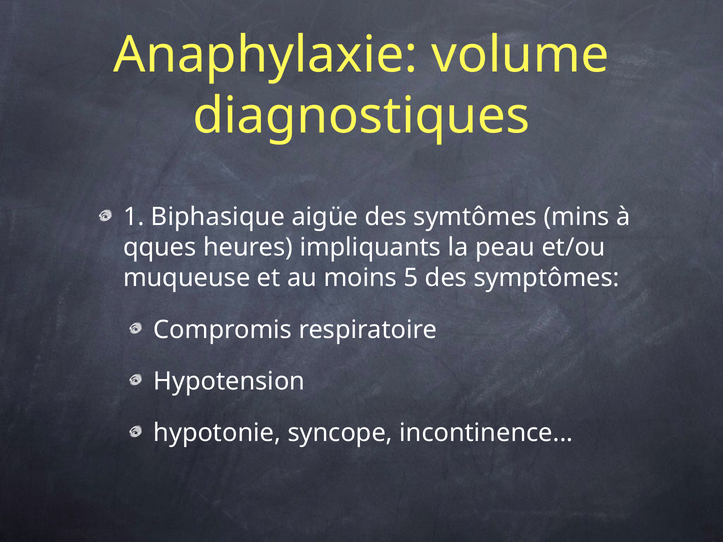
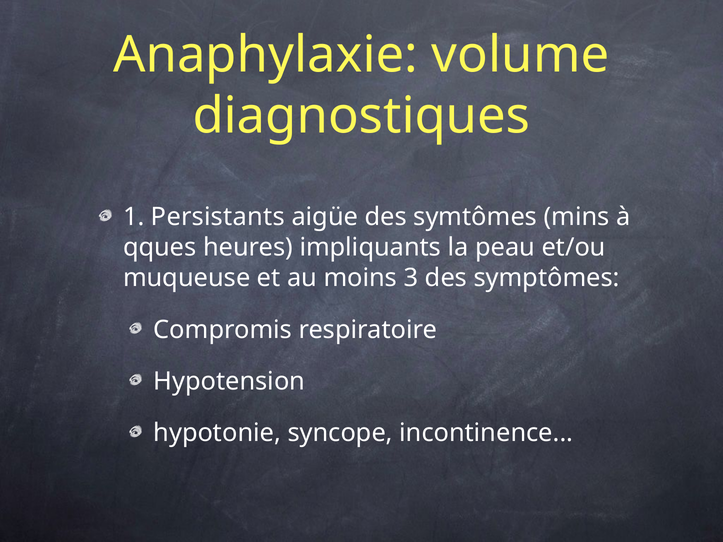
Biphasique: Biphasique -> Persistants (218, 217)
5: 5 -> 3 (411, 278)
